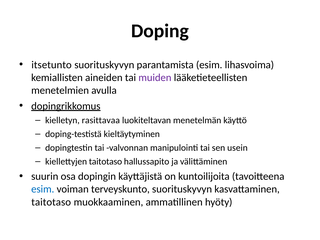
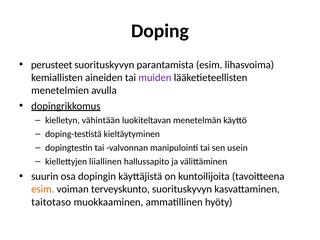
itsetunto: itsetunto -> perusteet (52, 65)
rasittavaa: rasittavaa -> vähintään (101, 120)
kiellettyjen taitotaso: taitotaso -> liiallinen (105, 161)
esim colour: blue -> orange (43, 189)
